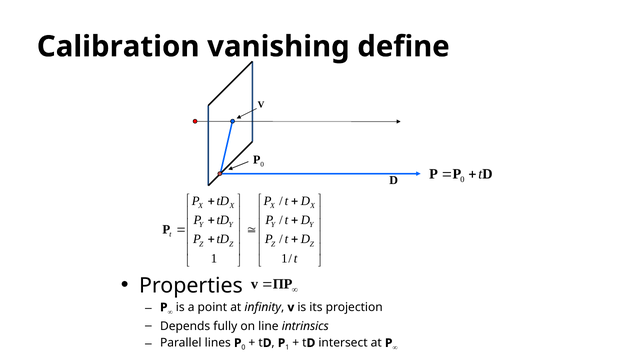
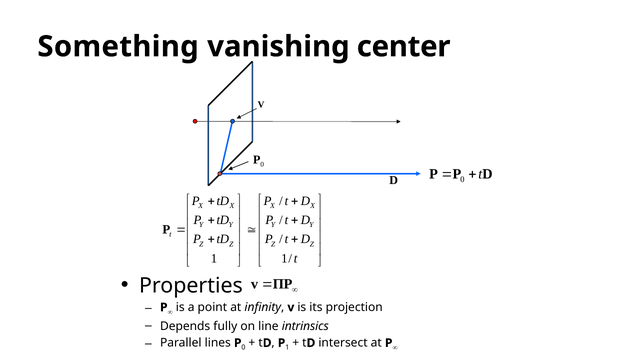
Calibration: Calibration -> Something (118, 47)
define: define -> center (404, 47)
